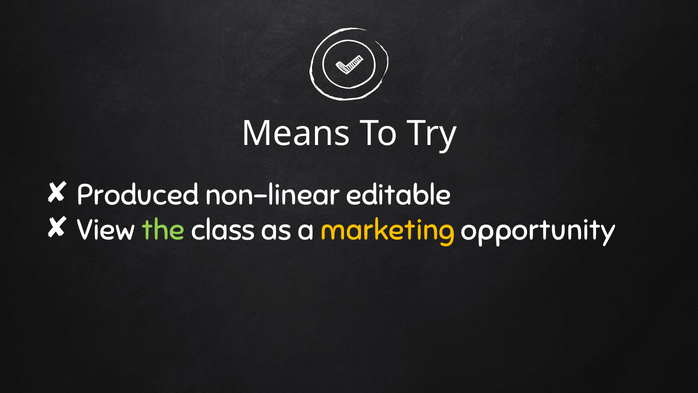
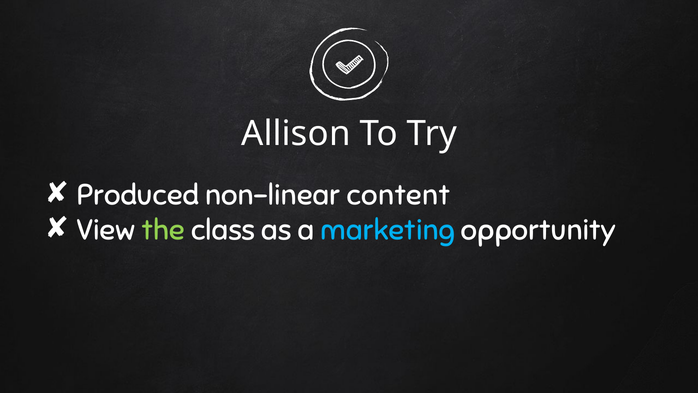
Means: Means -> Allison (296, 133)
editable: editable -> content (399, 195)
marketing colour: yellow -> light blue (388, 230)
